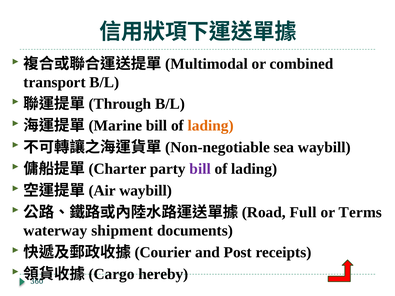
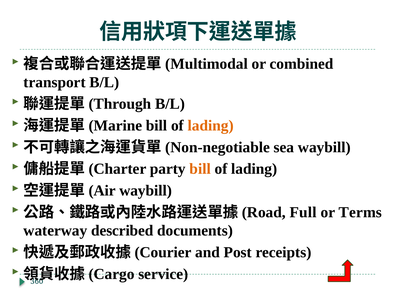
bill colour: purple -> orange (200, 169)
shipment: shipment -> described (122, 231)
hereby: hereby -> service (163, 274)
